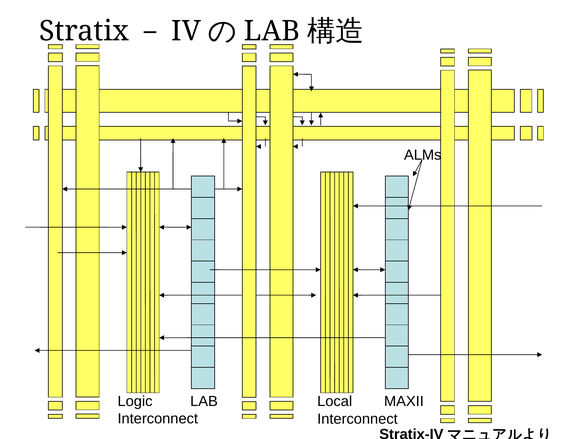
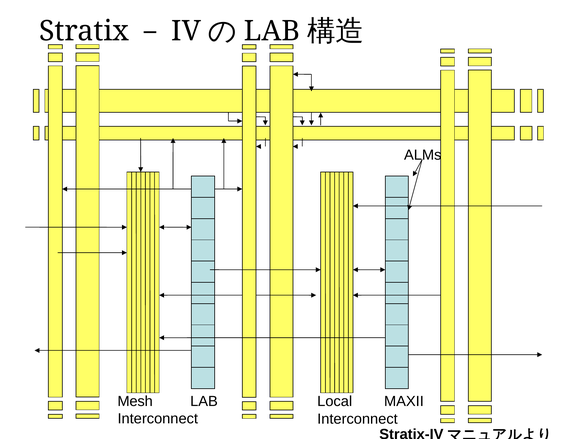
Logic: Logic -> Mesh (135, 402)
